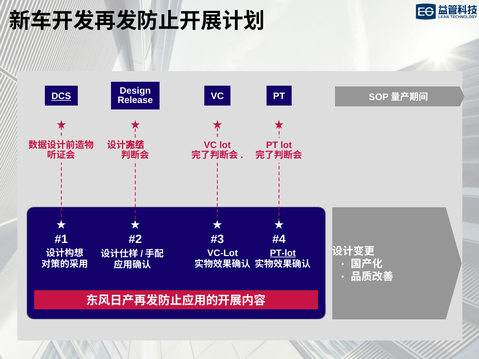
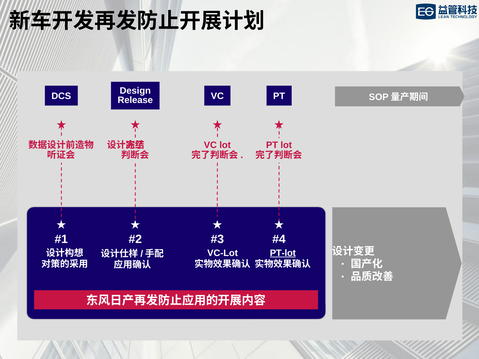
DCS underline: present -> none (61, 96)
